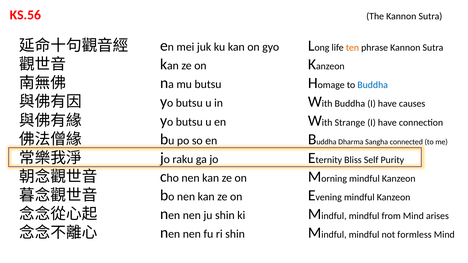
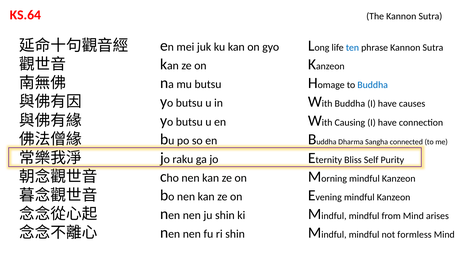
KS.56: KS.56 -> KS.64 (25, 15)
ten colour: orange -> blue (352, 48)
Strange: Strange -> Causing (350, 123)
